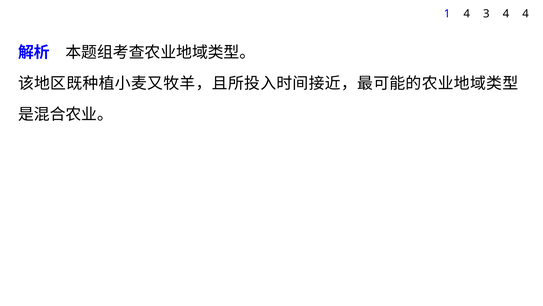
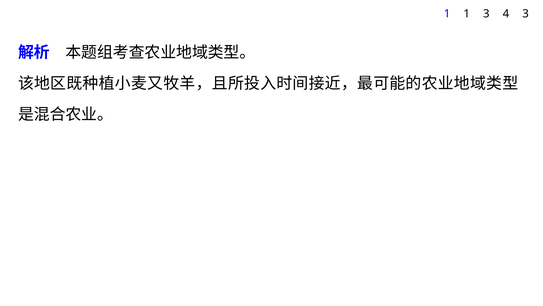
1 4: 4 -> 1 (467, 14)
4 4: 4 -> 3 (526, 14)
